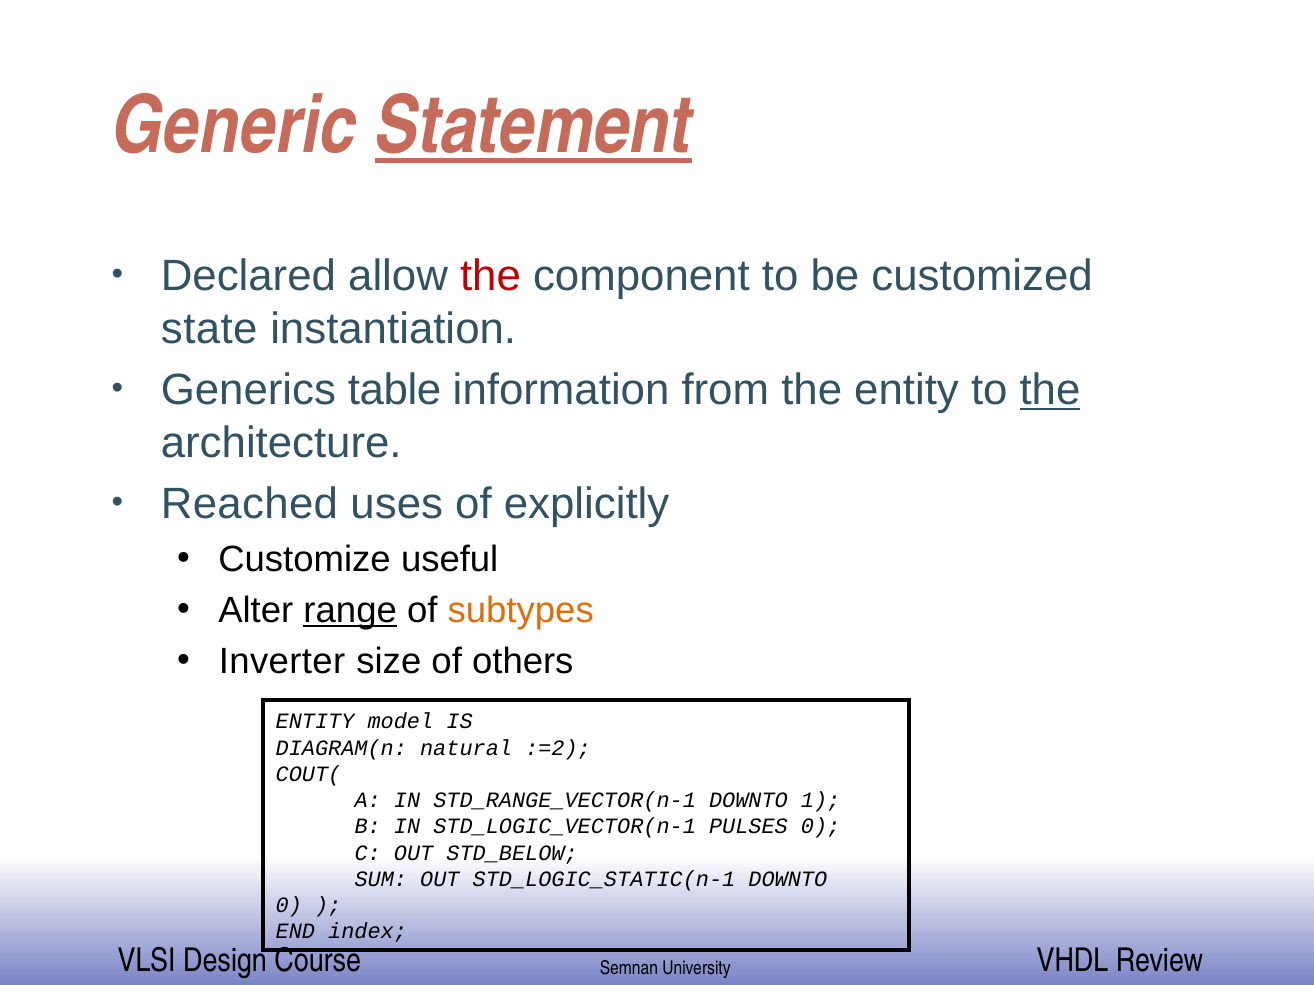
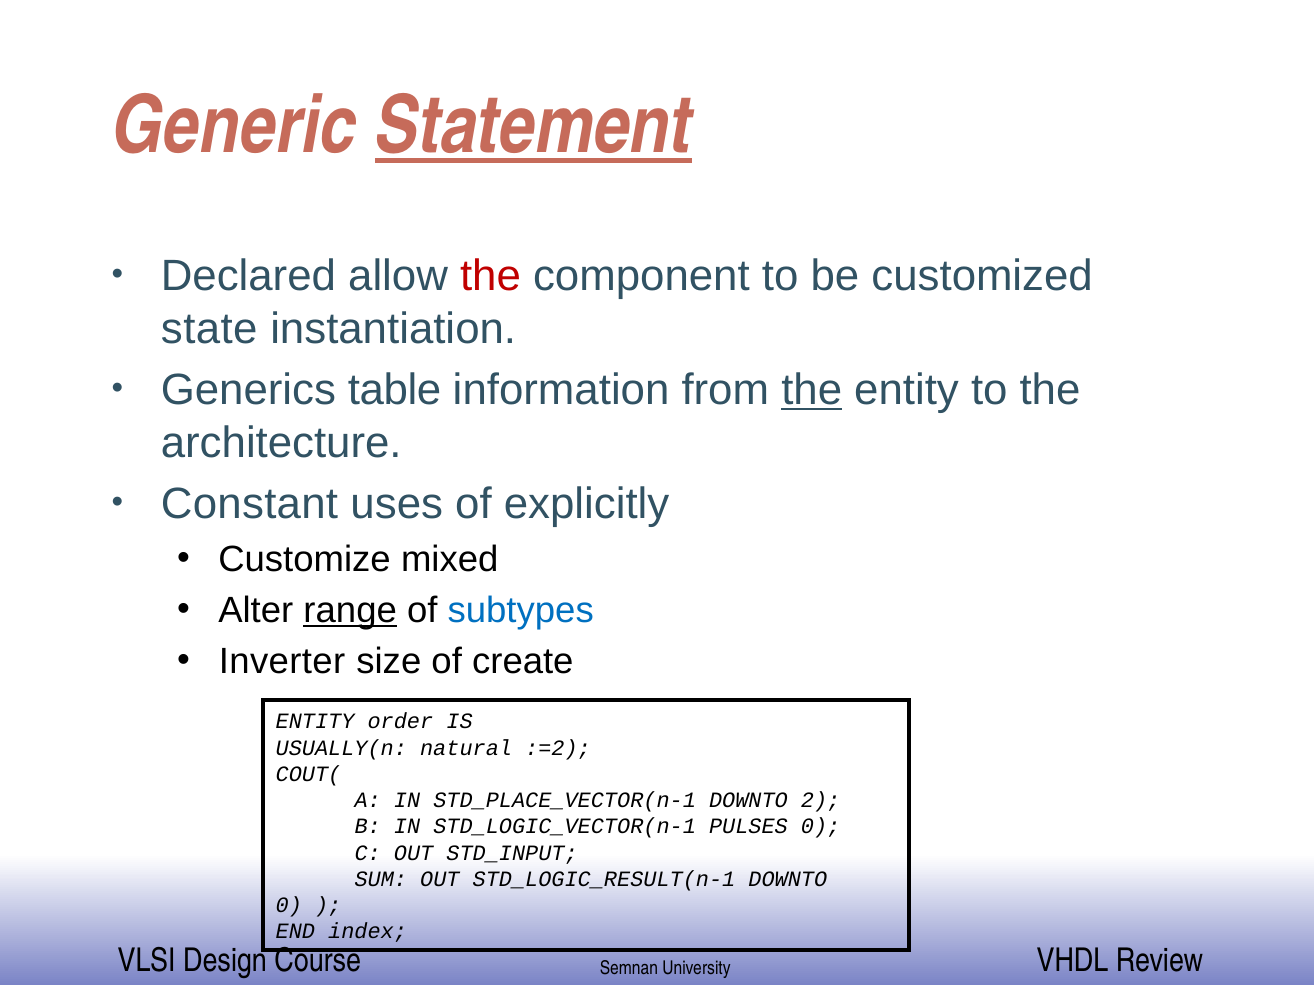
the underline: none -> present (812, 391)
the underline: present -> none (1050, 391)
Reached: Reached -> Constant (249, 504)
useful: useful -> mixed (450, 559)
subtypes colour: orange -> blue (521, 610)
others: others -> create (523, 662)
model: model -> order (400, 722)
DIAGRAM(n: DIAGRAM(n -> USUALLY(n (341, 748)
STD_RANGE_VECTOR(n-1: STD_RANGE_VECTOR(n-1 -> STD_PLACE_VECTOR(n-1 (565, 801)
1: 1 -> 2 (821, 801)
STD_BELOW: STD_BELOW -> STD_INPUT (512, 853)
STD_LOGIC_STATIC(n-1: STD_LOGIC_STATIC(n-1 -> STD_LOGIC_RESULT(n-1 (604, 880)
